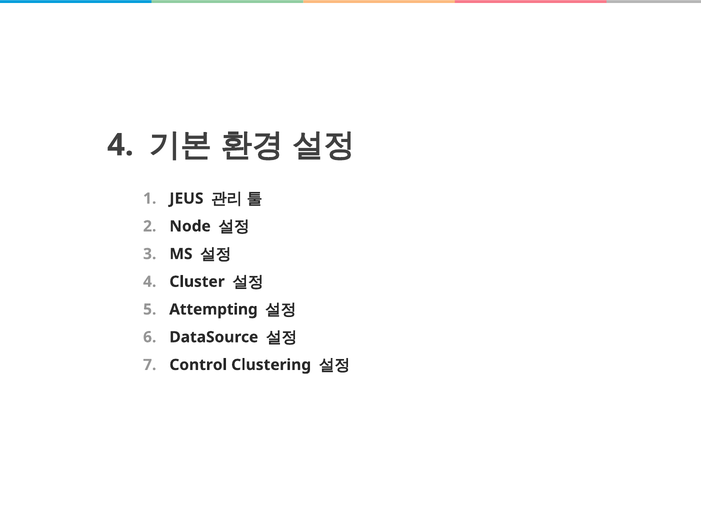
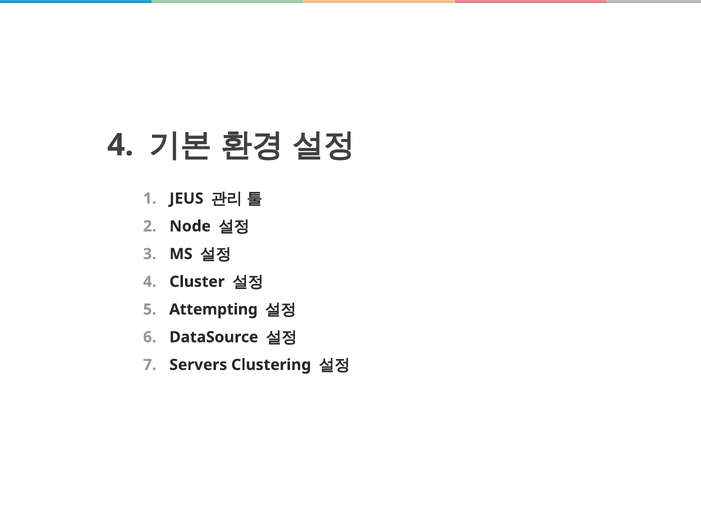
Control: Control -> Servers (198, 365)
